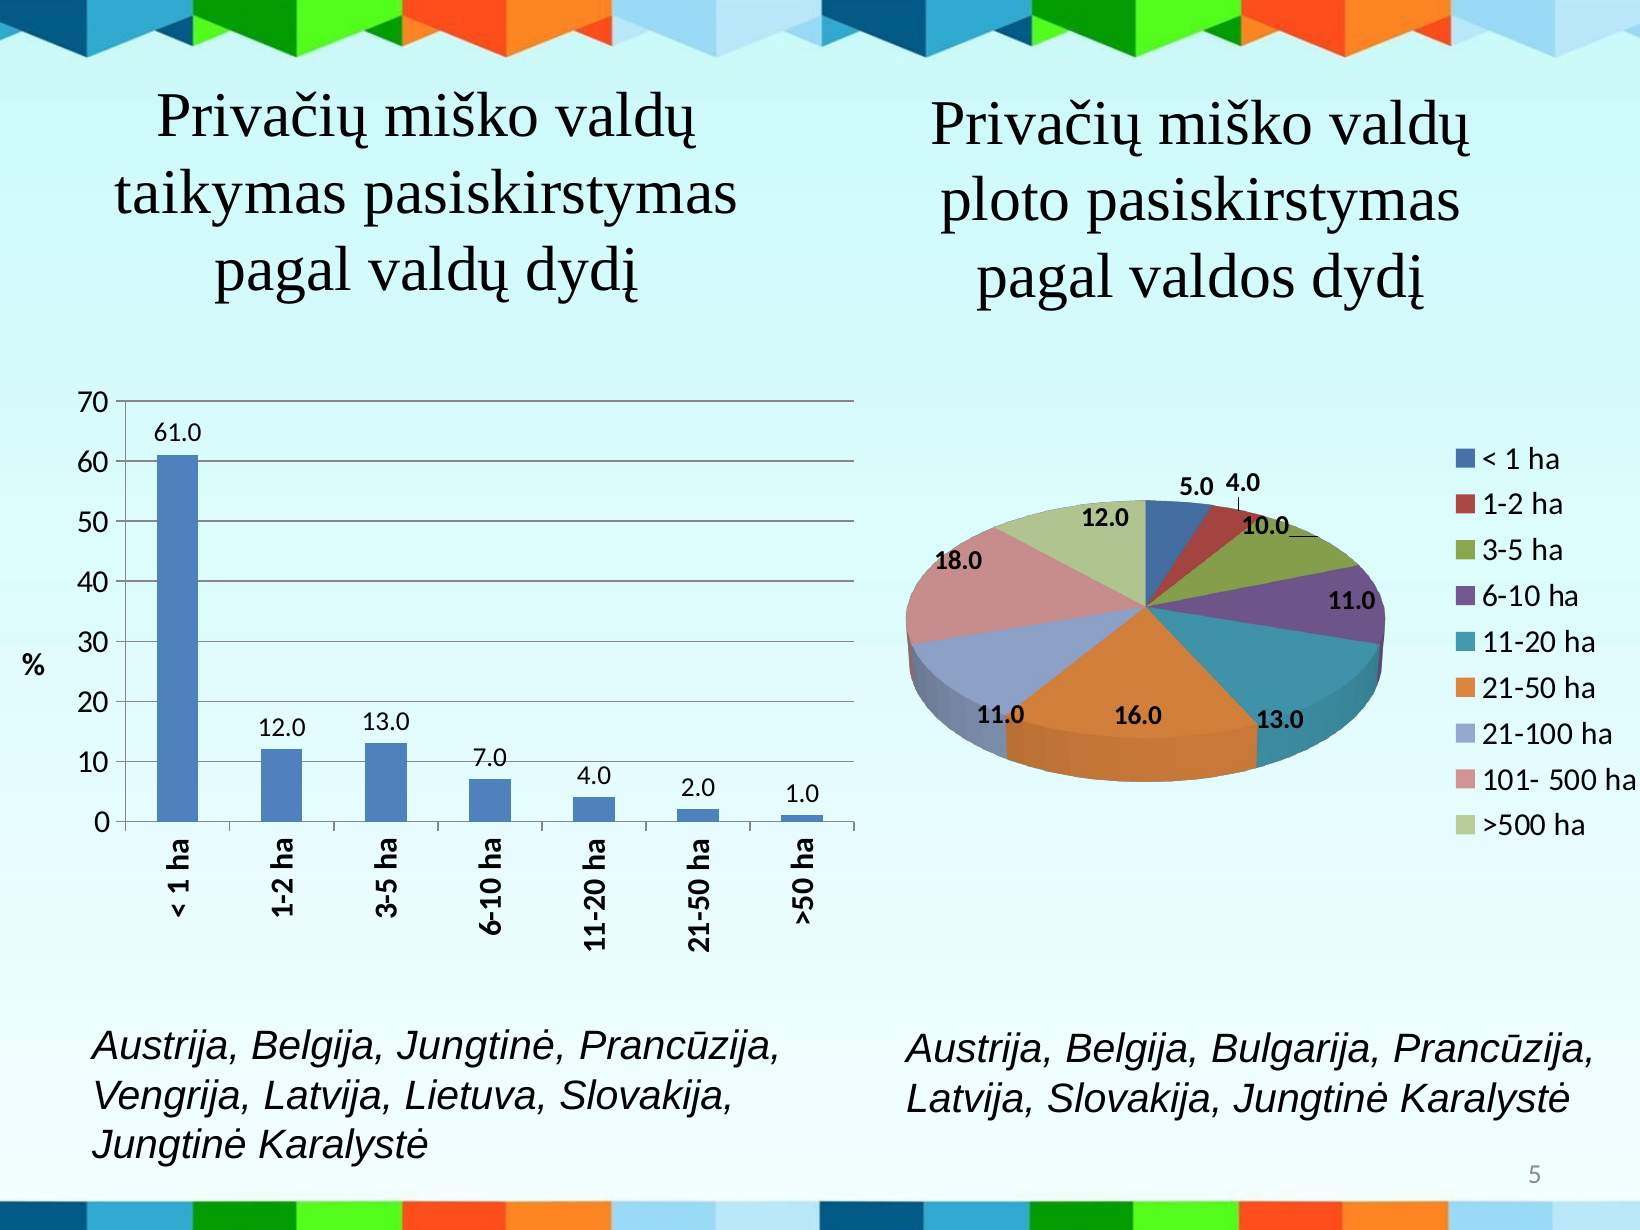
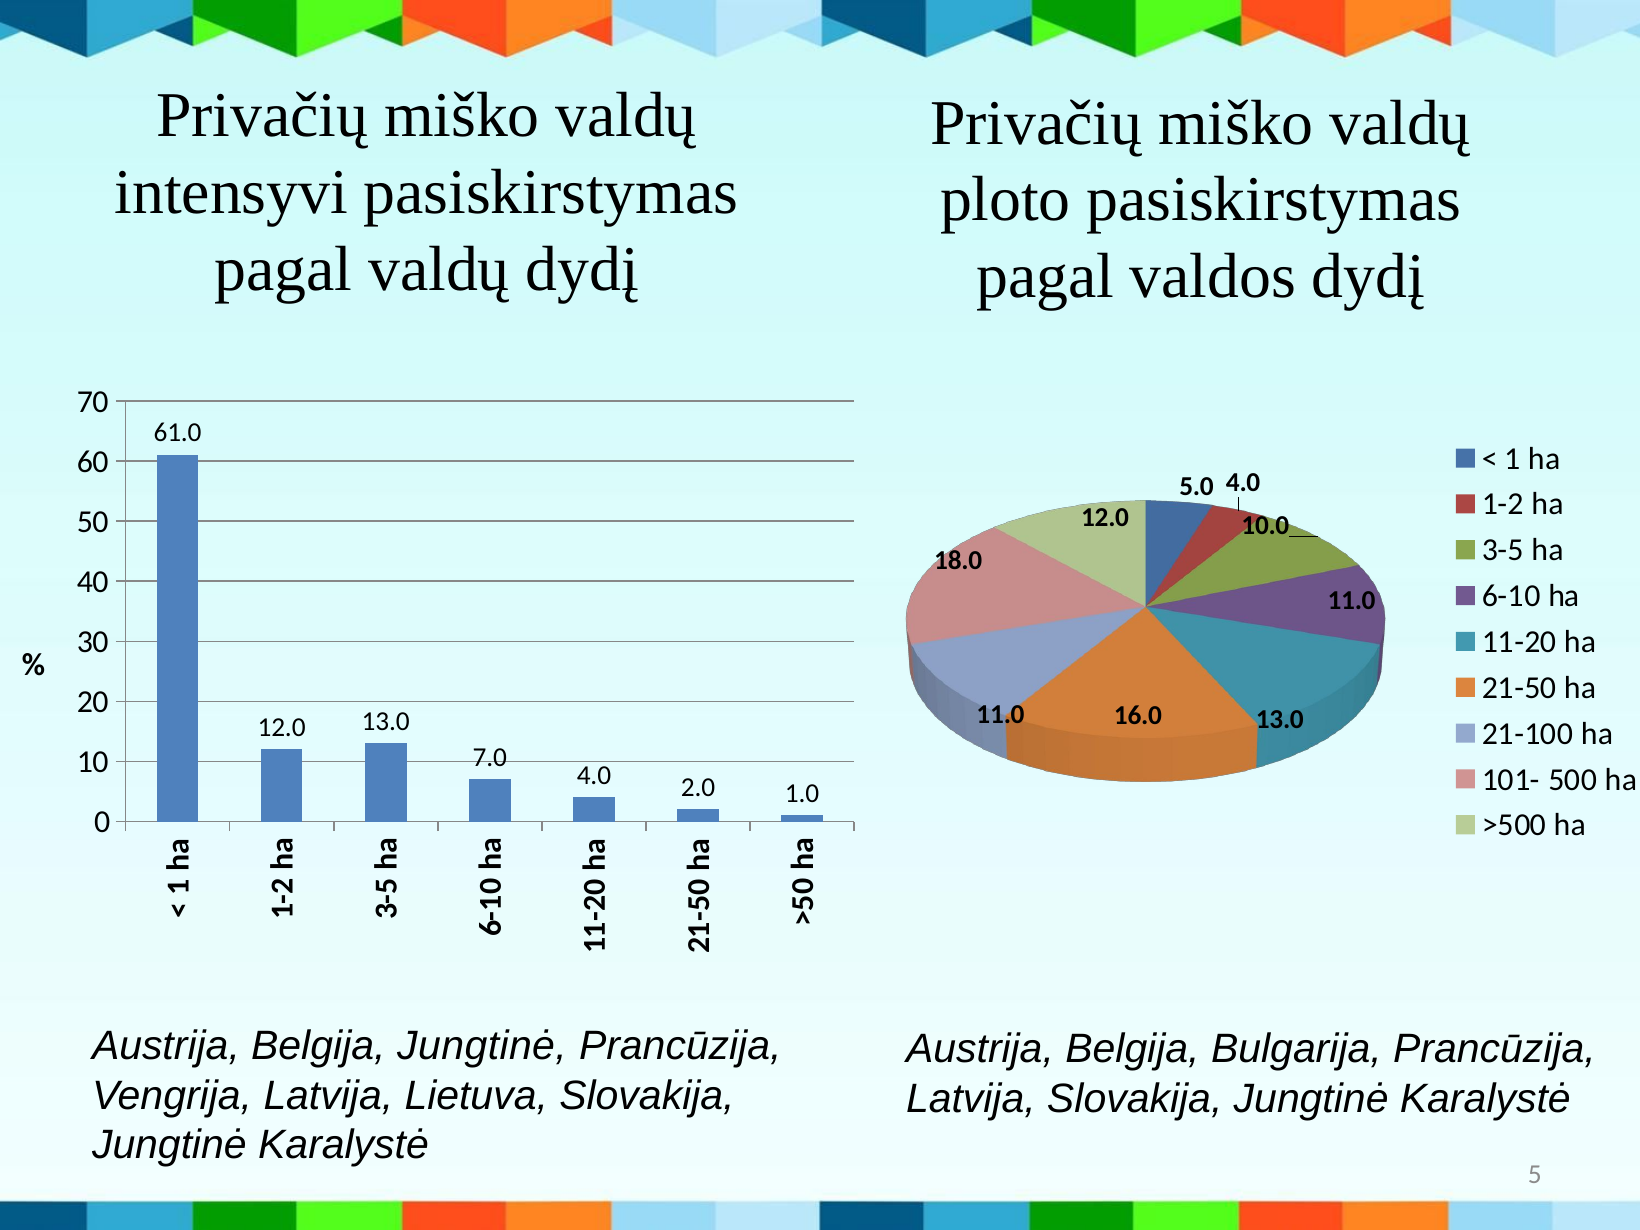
taikymas: taikymas -> intensyvi (231, 192)
